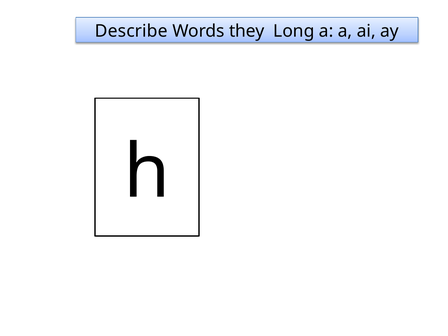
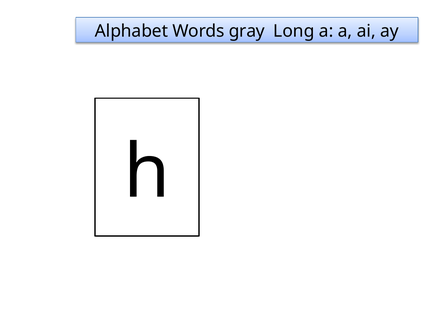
Describe: Describe -> Alphabet (131, 31)
they: they -> gray (247, 31)
